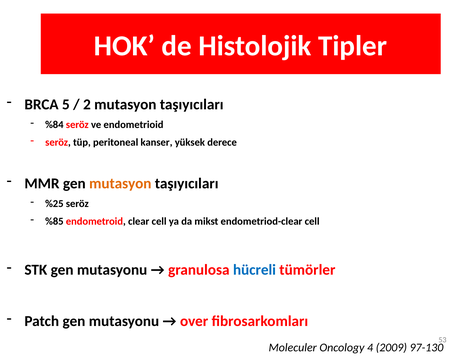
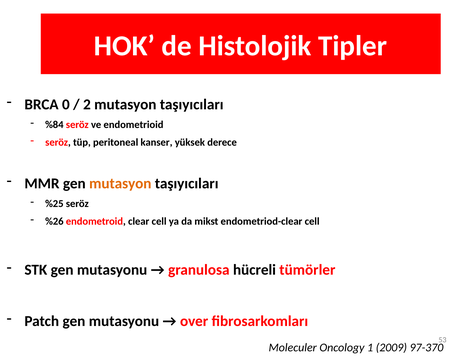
5: 5 -> 0 (66, 104)
%85: %85 -> %26 (54, 222)
hücreli colour: blue -> black (254, 270)
4: 4 -> 1 (370, 348)
97-130: 97-130 -> 97-370 (427, 348)
